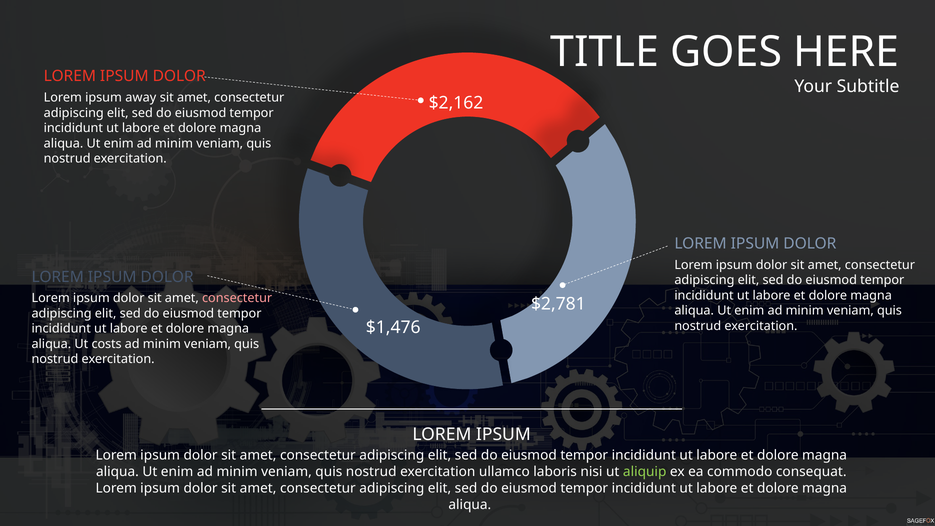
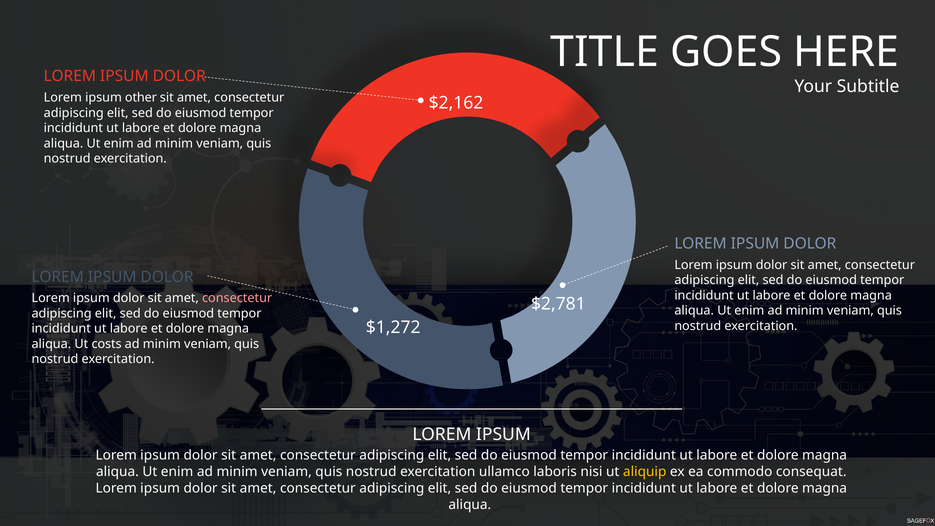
away: away -> other (141, 98)
$1,476: $1,476 -> $1,272 (393, 327)
aliquip colour: light green -> yellow (645, 472)
